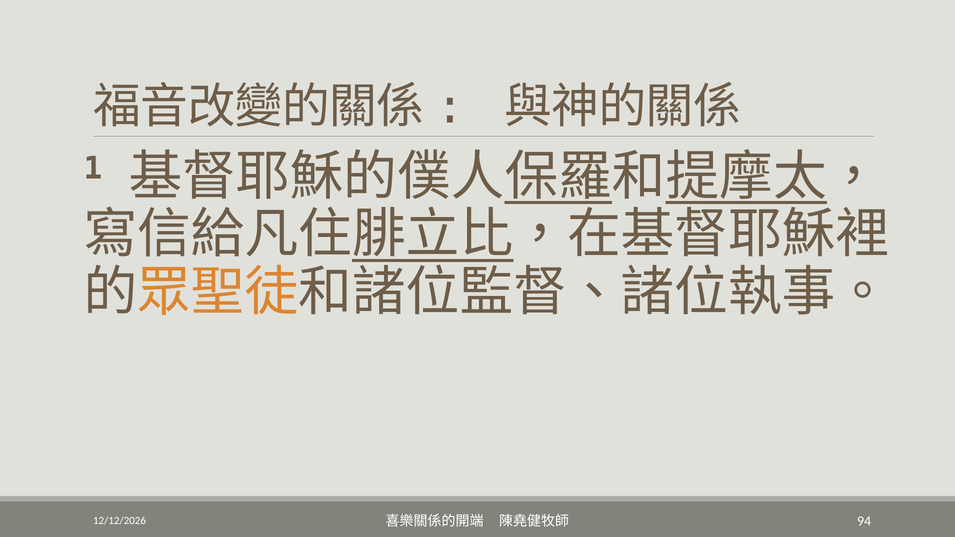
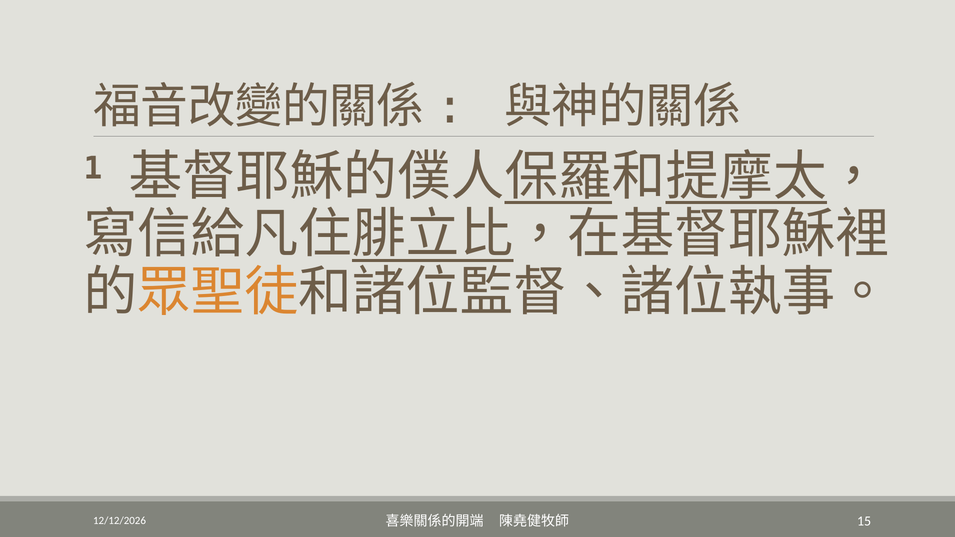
94: 94 -> 15 (864, 521)
